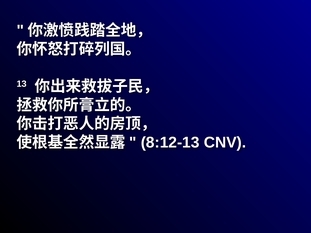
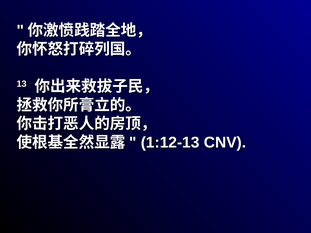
8:12-13: 8:12-13 -> 1:12-13 (170, 143)
